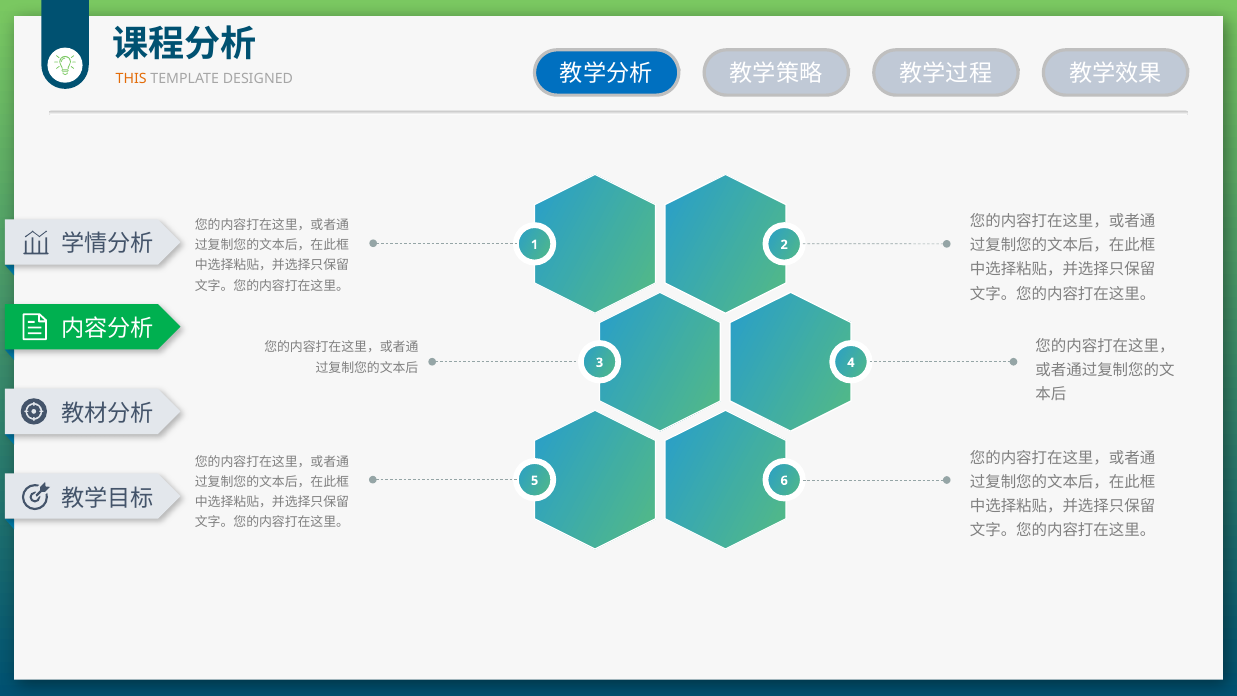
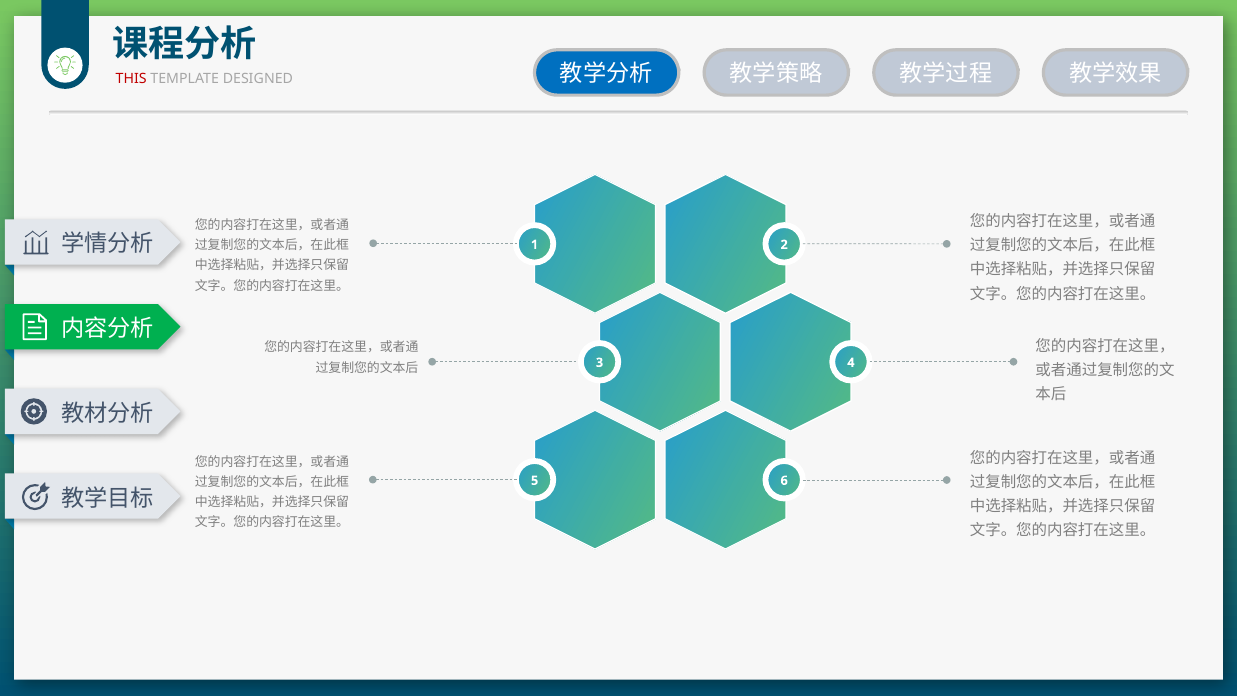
THIS colour: orange -> red (131, 79)
